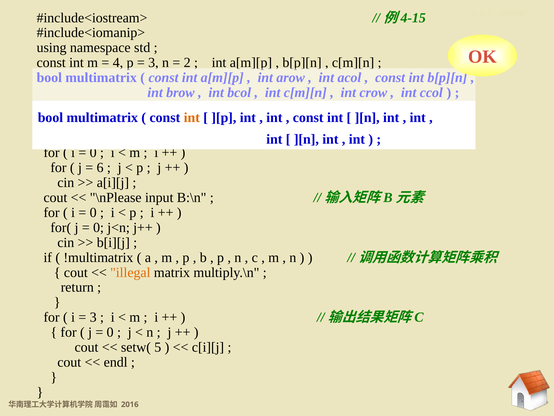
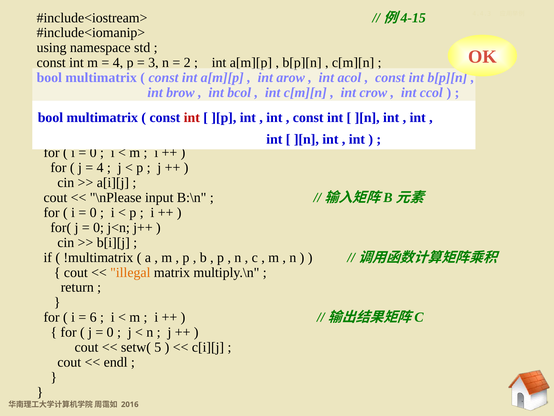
int colour: orange -> red (192, 117)
6: 6 -> 4 (100, 167)
3: 3 -> 6 (93, 317)
